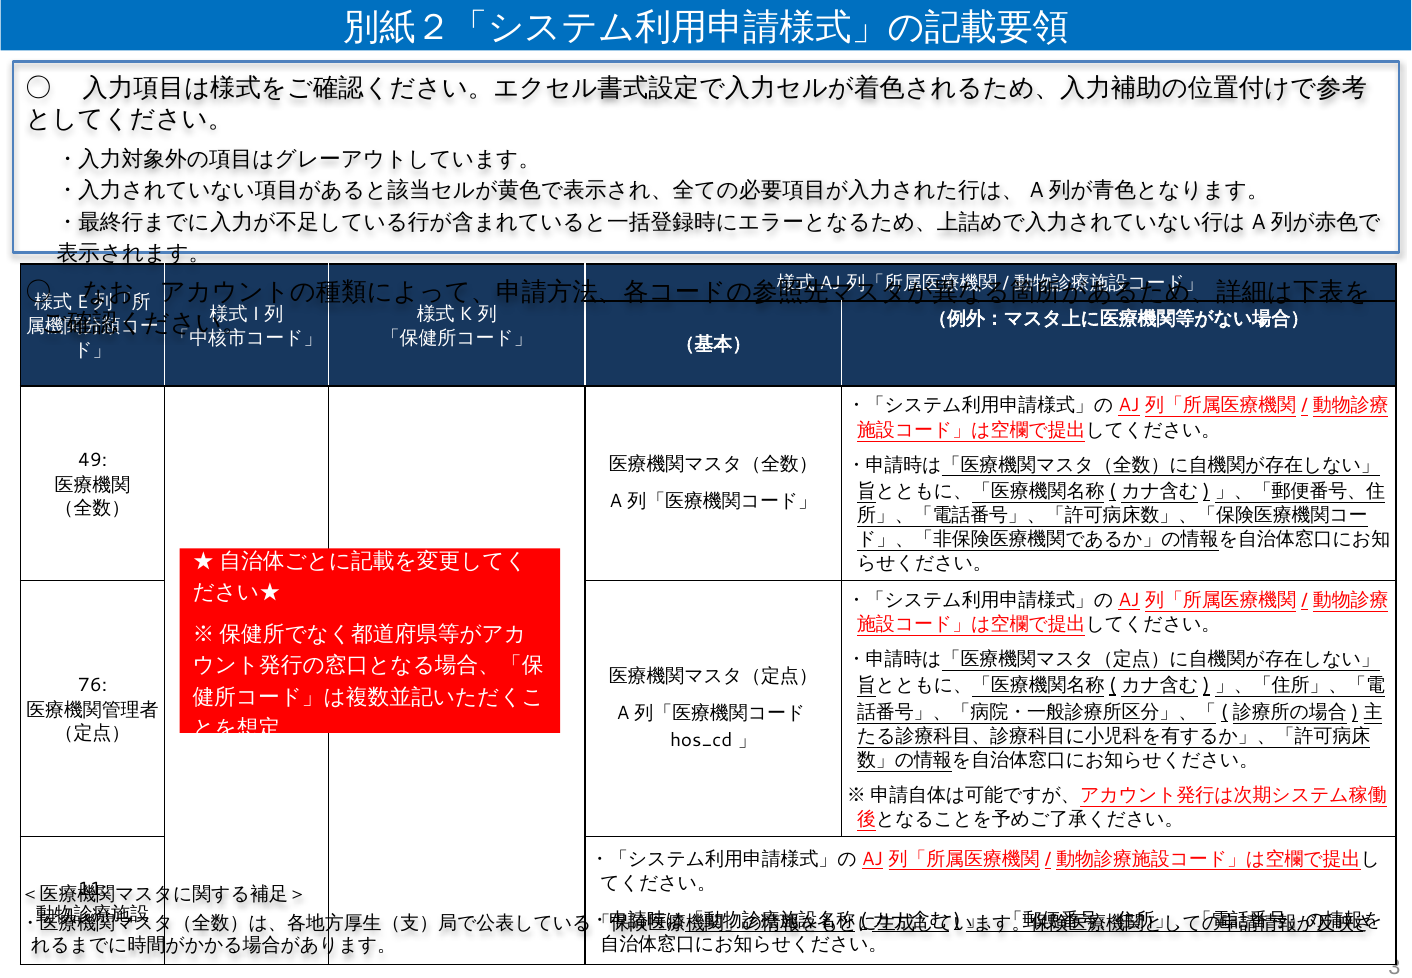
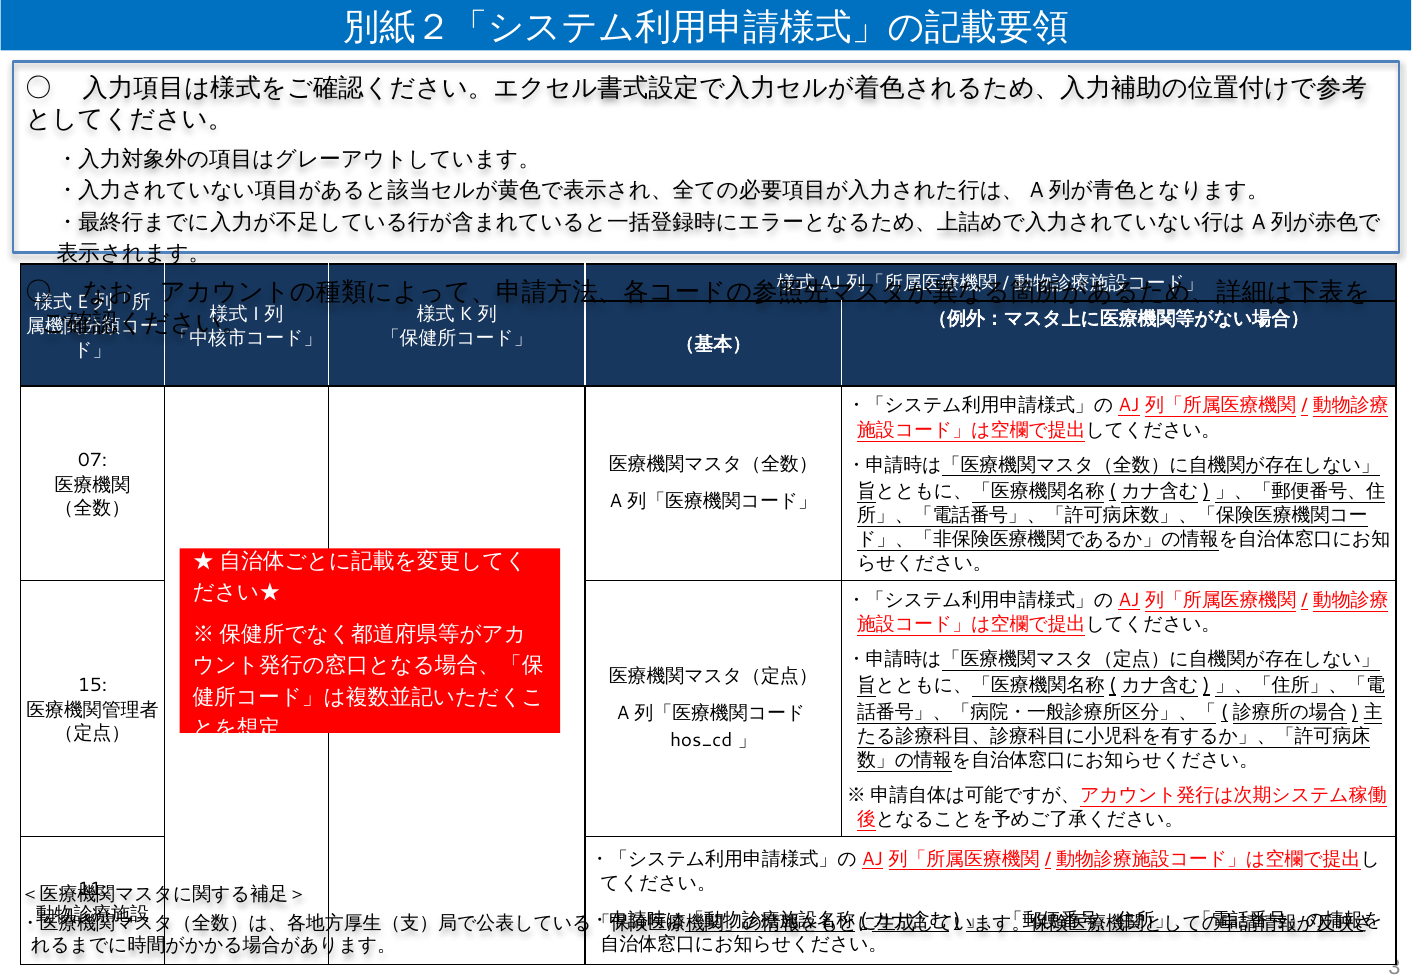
49: 49 -> 07 (93, 460)
76: 76 -> 15 (93, 685)
